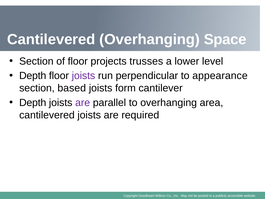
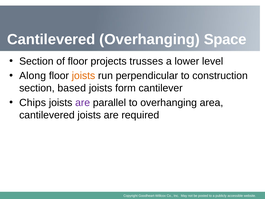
Depth: Depth -> Along (33, 76)
joists colour: purple -> orange (83, 76)
appearance: appearance -> construction (220, 76)
Depth: Depth -> Chips (33, 102)
